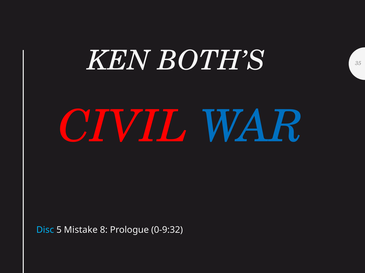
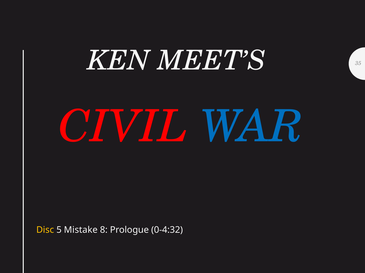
BOTH’S: BOTH’S -> MEET’S (212, 61)
Disc colour: light blue -> yellow (45, 231)
0-9:32: 0-9:32 -> 0-4:32 (167, 231)
